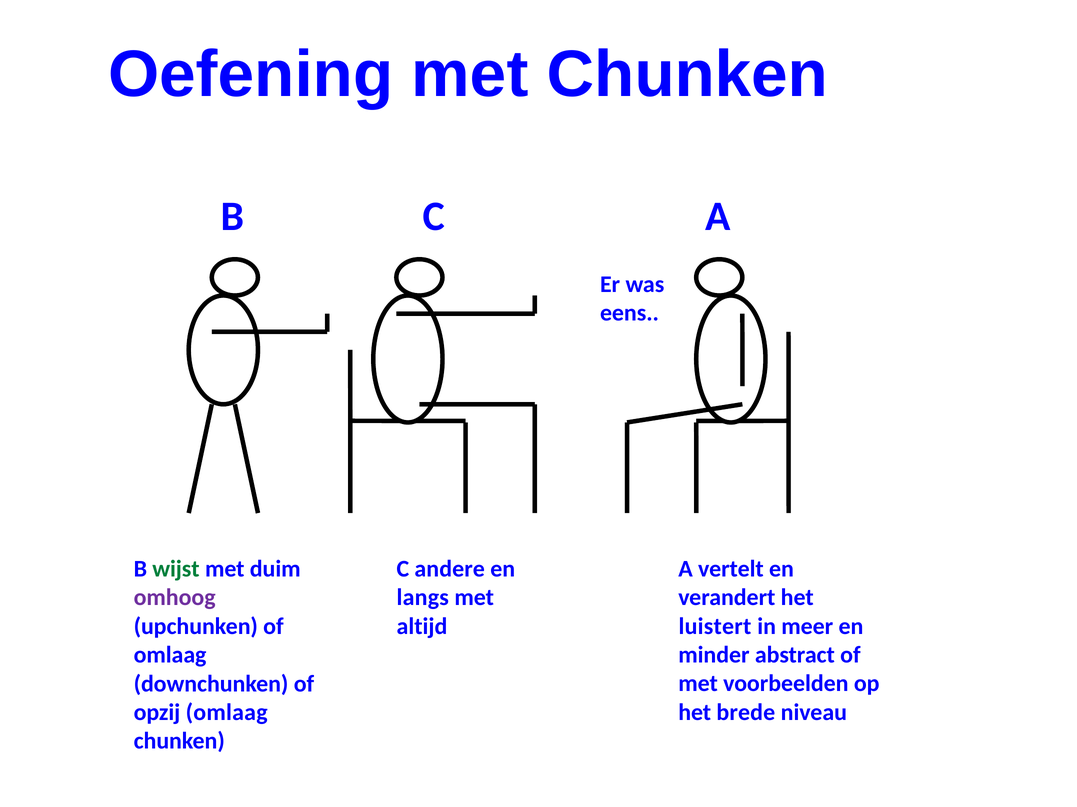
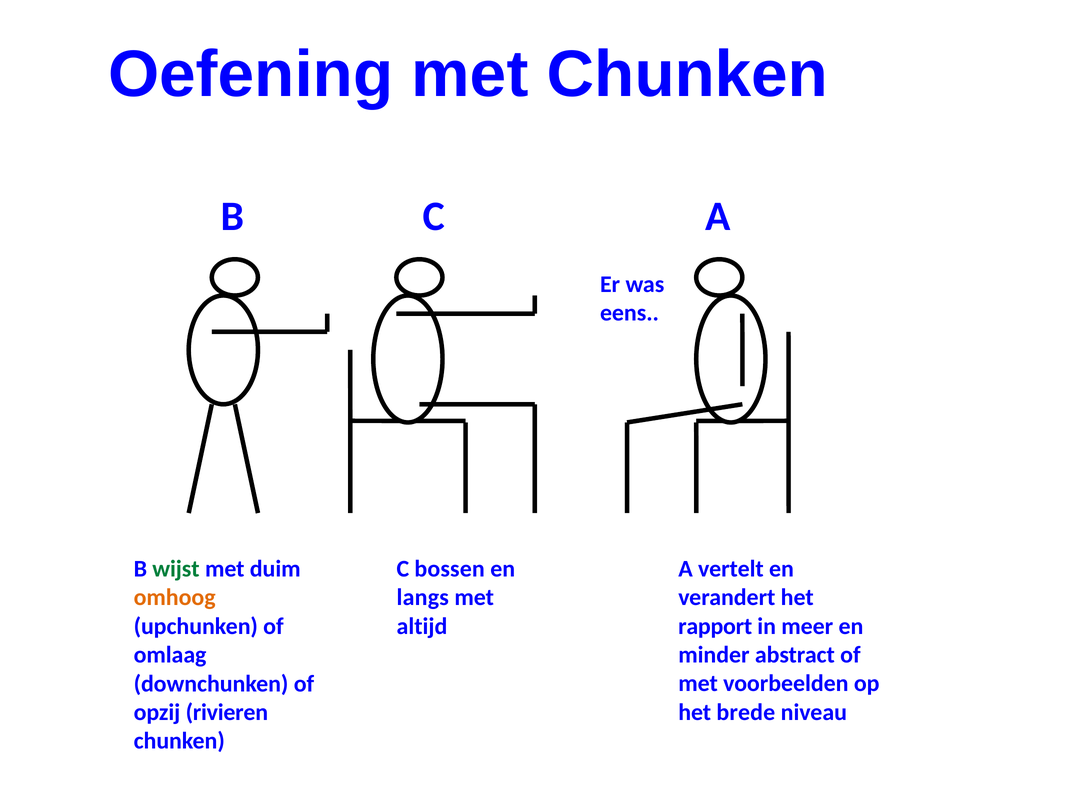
andere: andere -> bossen (450, 569)
omhoog colour: purple -> orange (175, 598)
luistert: luistert -> rapport (715, 627)
opzij omlaag: omlaag -> rivieren (227, 713)
